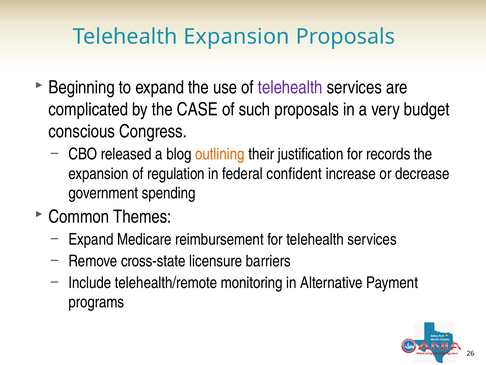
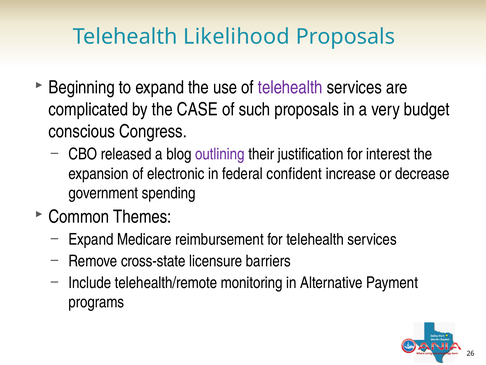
Telehealth Expansion: Expansion -> Likelihood (237, 37)
outlining colour: orange -> purple (220, 154)
records: records -> interest (388, 154)
regulation: regulation -> electronic (176, 173)
